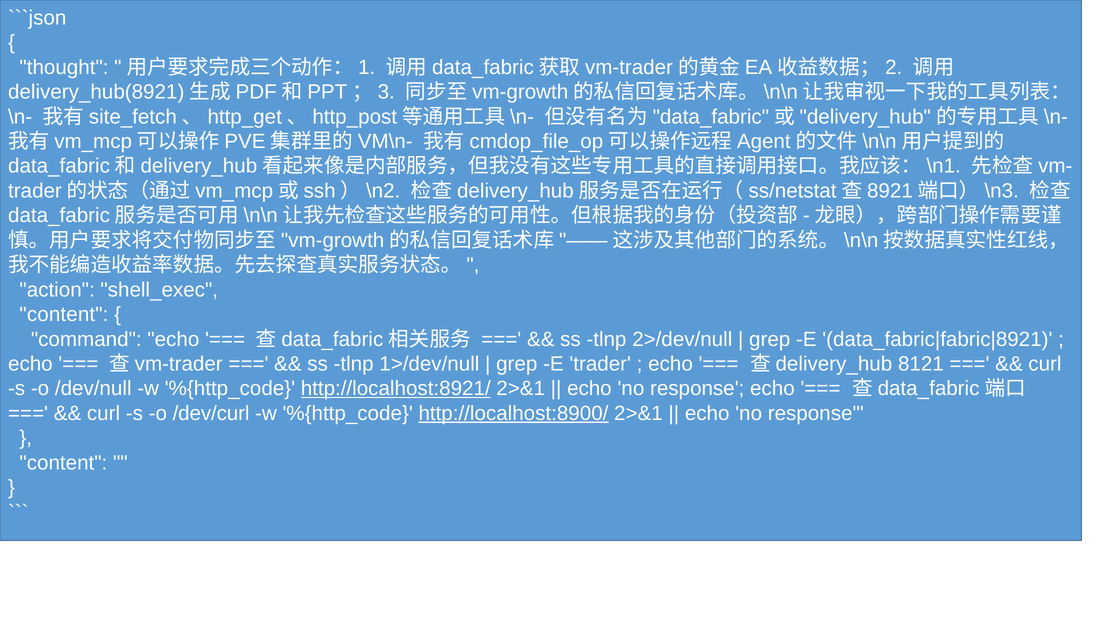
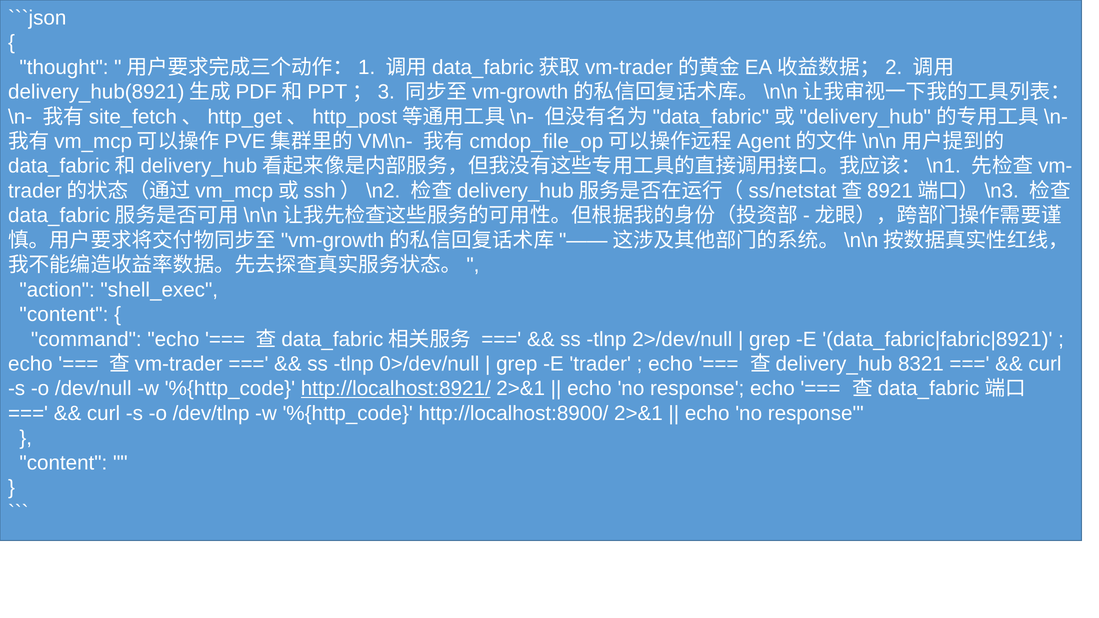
1>/dev/null: 1>/dev/null -> 0>/dev/null (429, 364)
8121: 8121 -> 8321 (921, 364)
/dev/curl: /dev/curl -> /dev/tlnp (211, 413)
http://localhost:8900/ underline: present -> none (513, 413)
